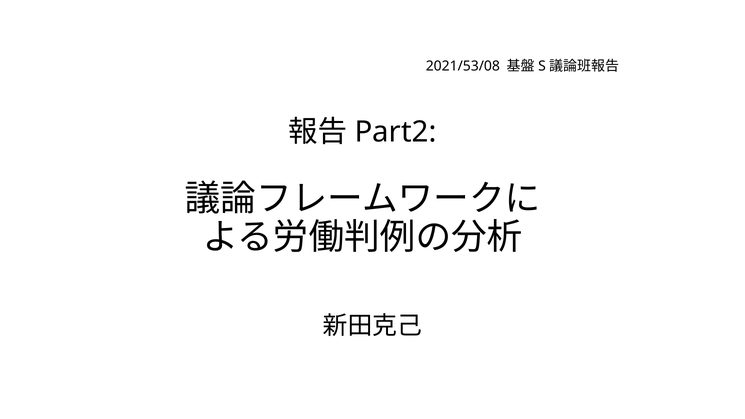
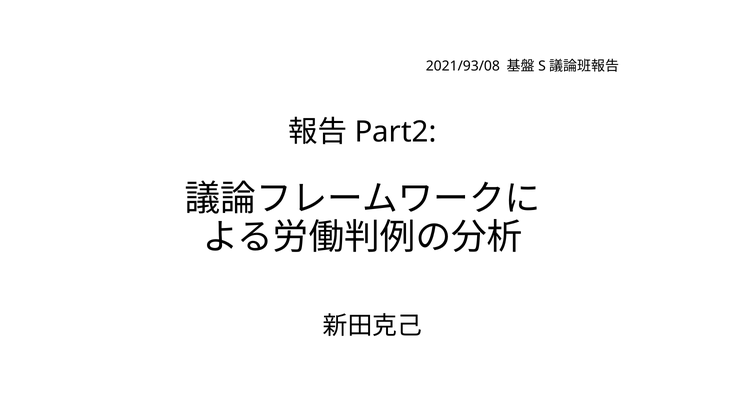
2021/53/08: 2021/53/08 -> 2021/93/08 (463, 66)
